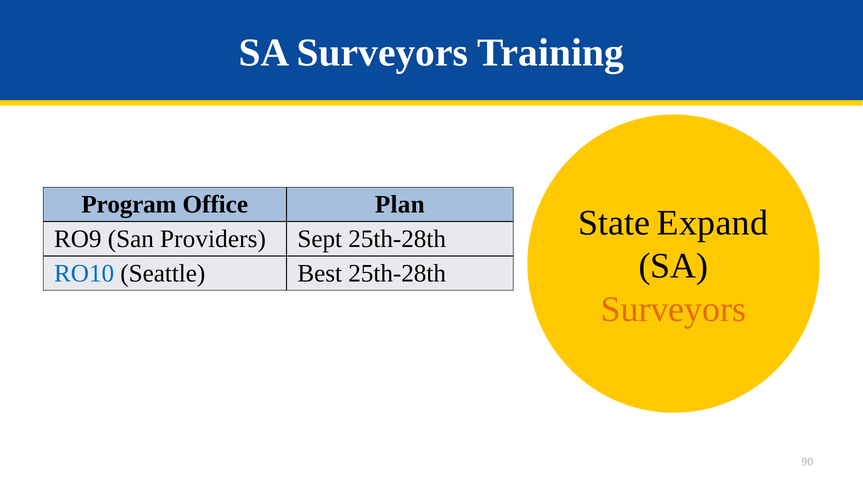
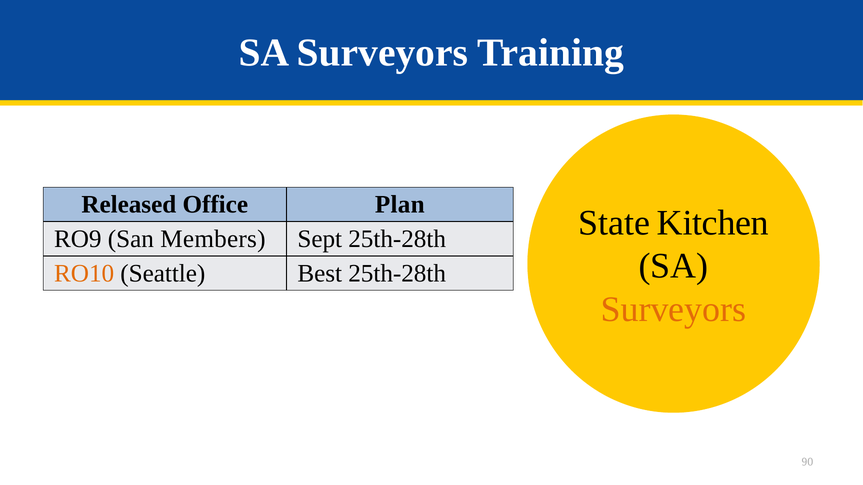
Program: Program -> Released (129, 205)
Expand: Expand -> Kitchen (713, 223)
Providers: Providers -> Members (213, 239)
RO10 colour: blue -> orange (84, 274)
